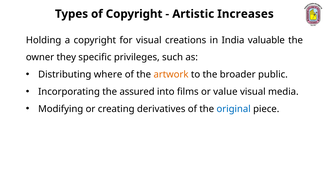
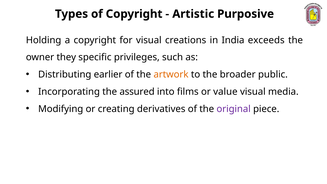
Increases: Increases -> Purposive (246, 14)
valuable: valuable -> exceeds (266, 40)
where: where -> earlier (108, 74)
original colour: blue -> purple (234, 109)
